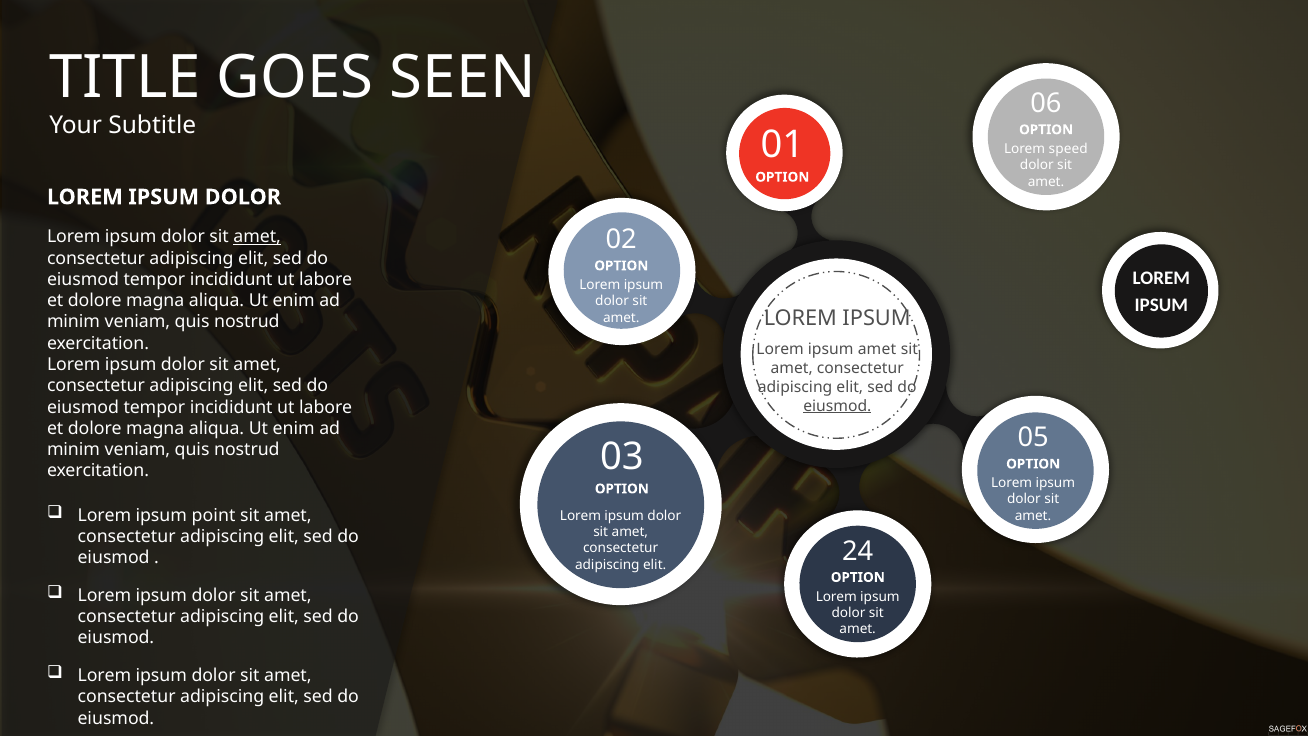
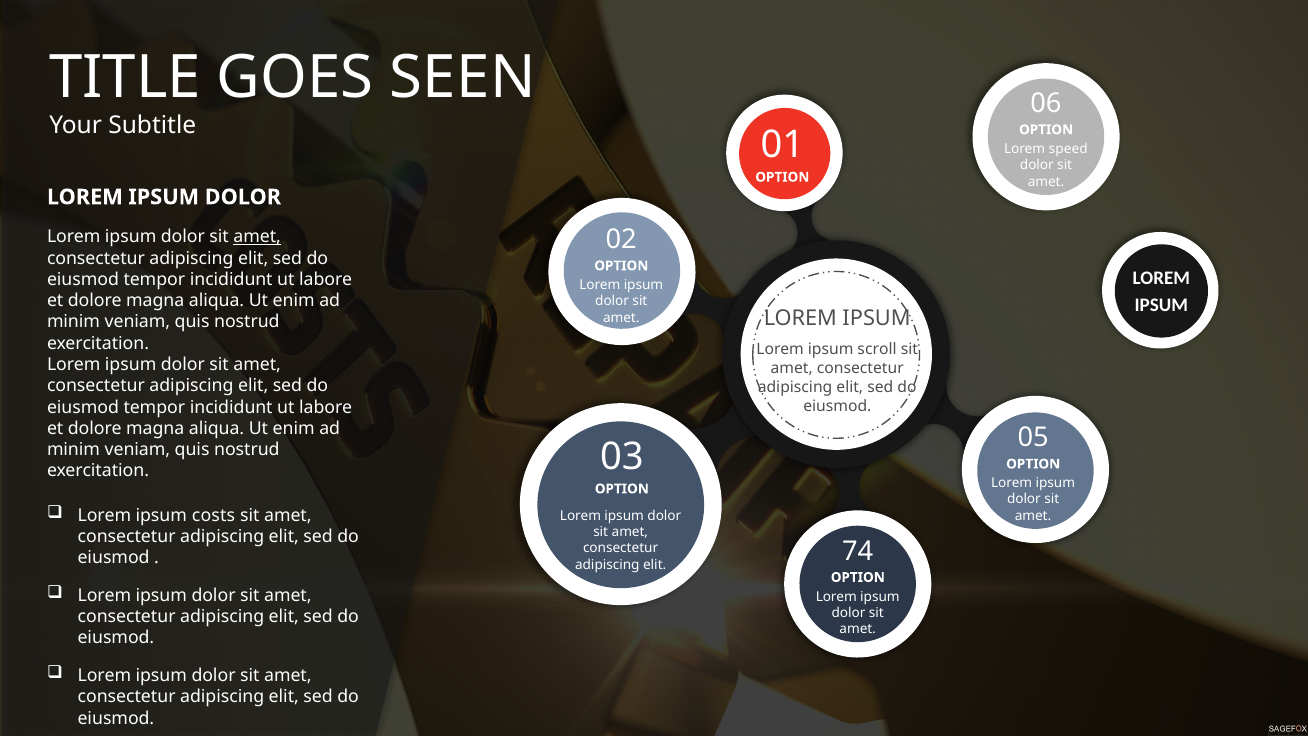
ipsum amet: amet -> scroll (877, 350)
eiusmod underline: present -> none (837, 406)
point: point -> costs (213, 515)
24: 24 -> 74 (858, 551)
